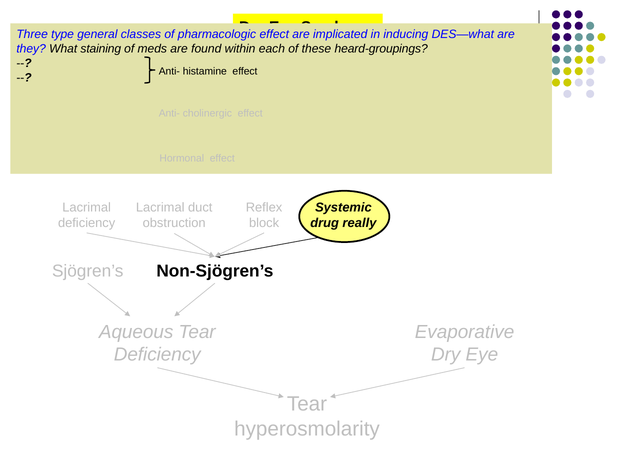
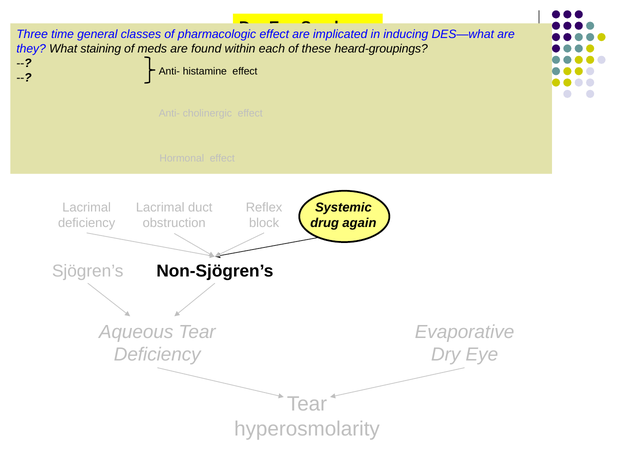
type: type -> time (63, 34)
really: really -> again (359, 223)
